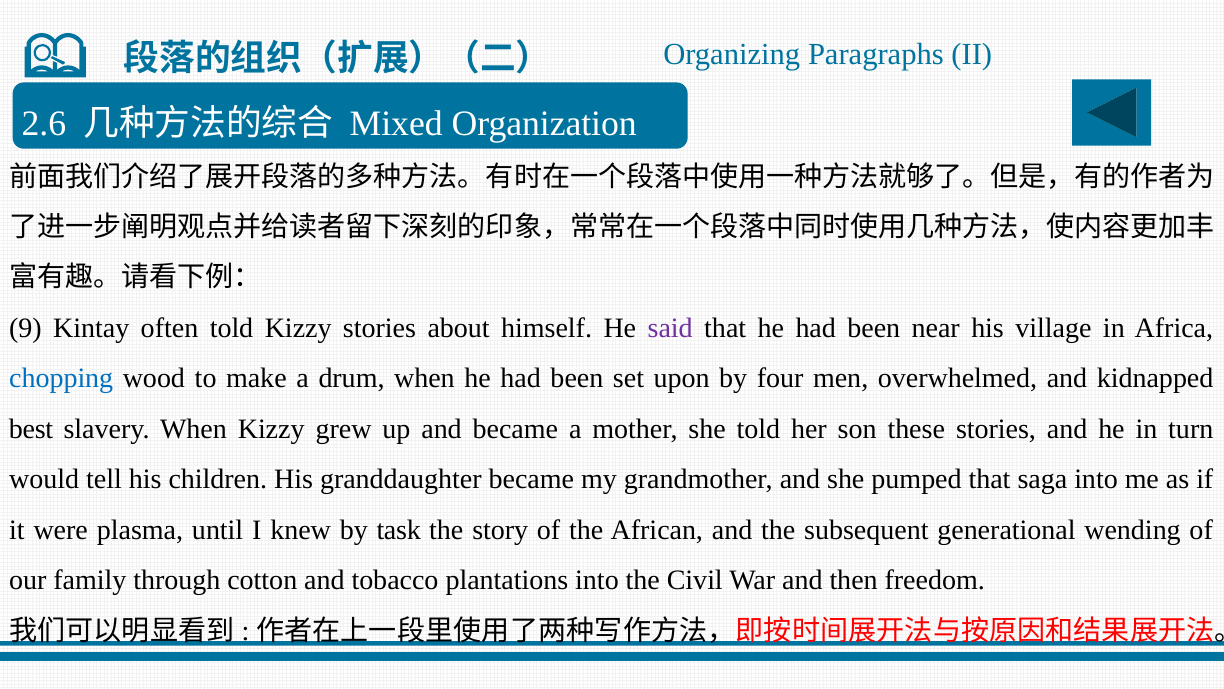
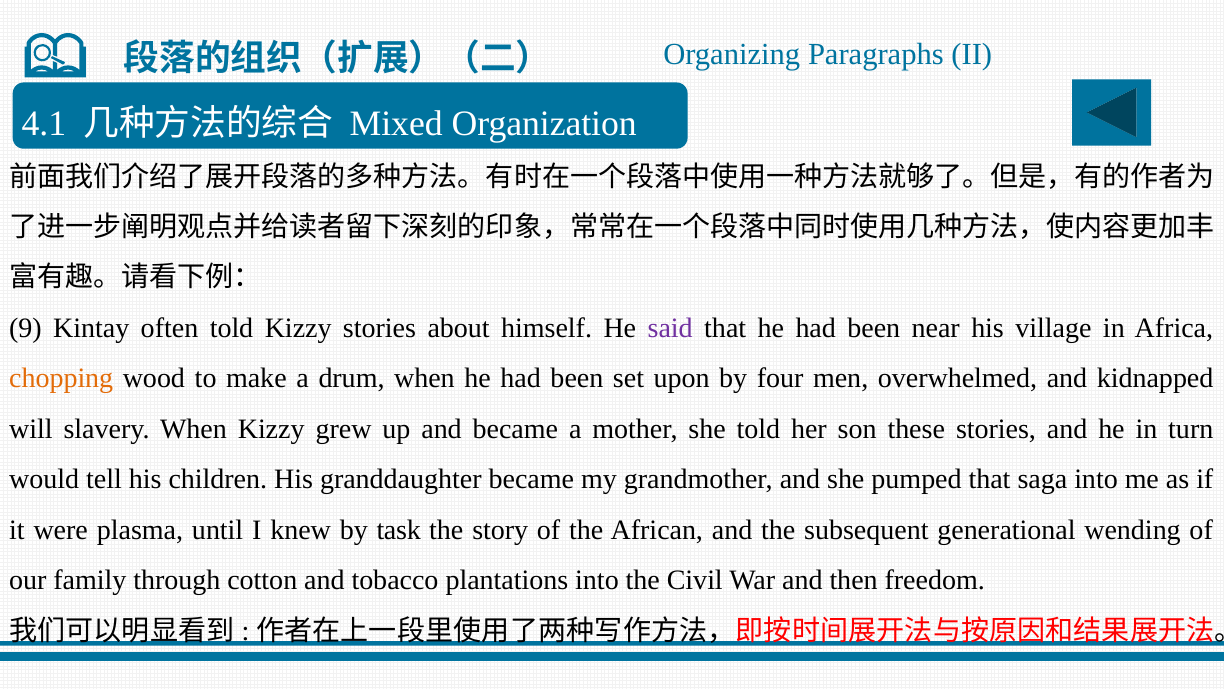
2.6: 2.6 -> 4.1 (44, 124)
chopping colour: blue -> orange (61, 378)
best: best -> will (31, 429)
